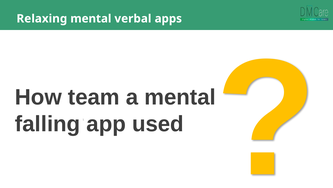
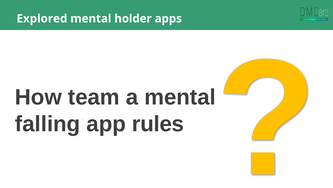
Relaxing: Relaxing -> Explored (42, 19)
verbal: verbal -> holder (133, 19)
used: used -> rules (158, 124)
